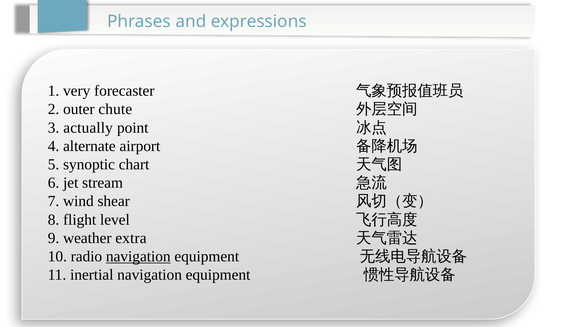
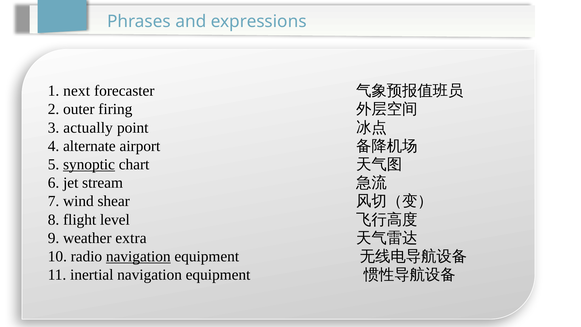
very: very -> next (77, 91)
chute: chute -> firing (115, 109)
synoptic underline: none -> present (89, 164)
